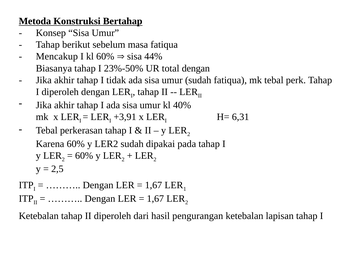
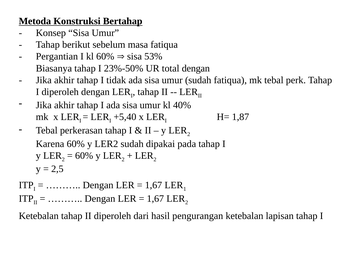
Mencakup: Mencakup -> Pergantian (57, 57)
44%: 44% -> 53% (153, 57)
+3,91: +3,91 -> +5,40 (125, 117)
6,31: 6,31 -> 1,87 (241, 117)
